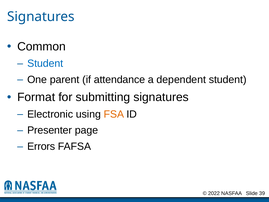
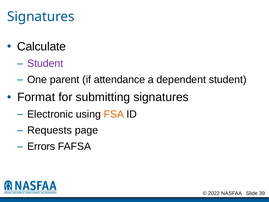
Common: Common -> Calculate (42, 46)
Student colour: blue -> purple (45, 63)
Presenter: Presenter -> Requests (50, 130)
